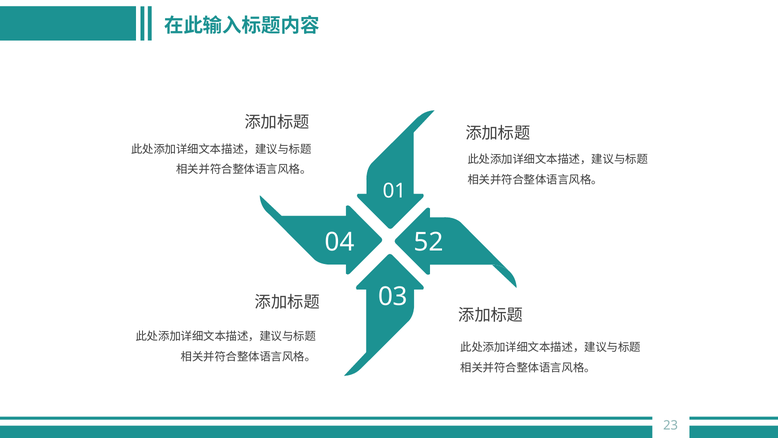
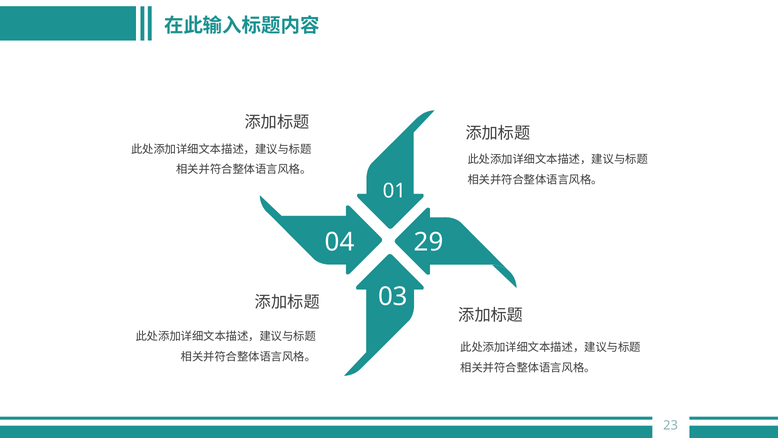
52: 52 -> 29 (429, 242)
